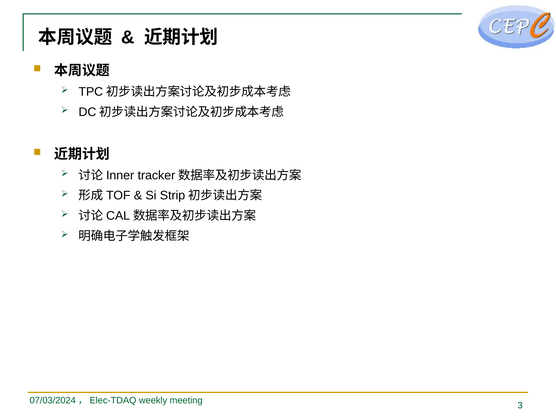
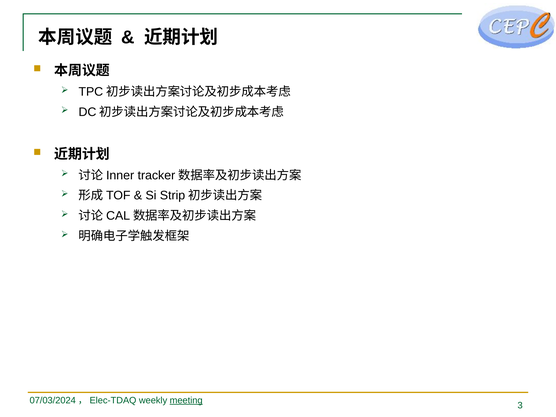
meeting underline: none -> present (186, 400)
